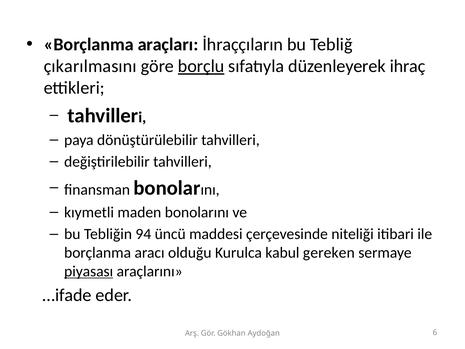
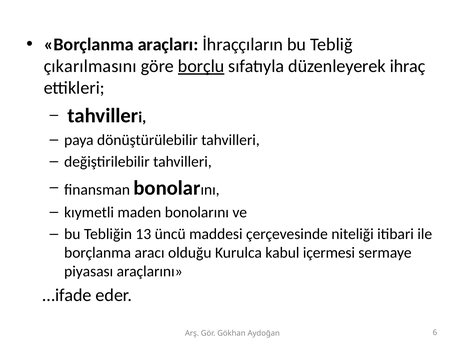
94: 94 -> 13 (143, 234)
gereken: gereken -> içermesi (329, 253)
piyasası underline: present -> none (89, 271)
